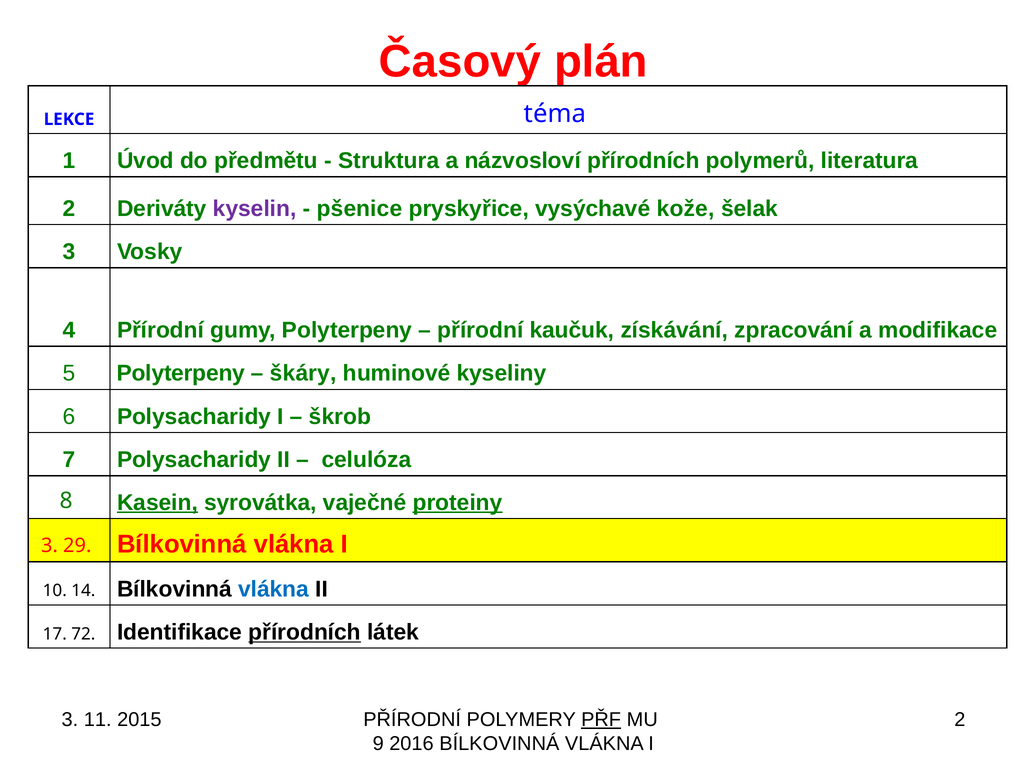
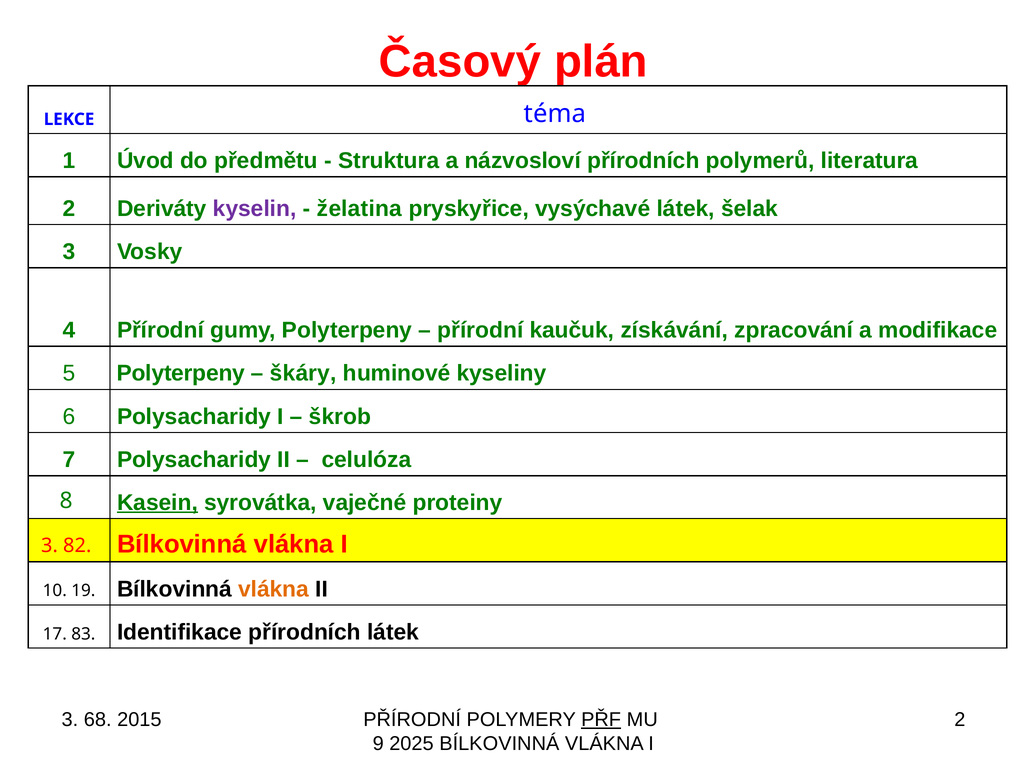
pšenice: pšenice -> želatina (359, 209)
vysýchavé kože: kože -> látek (686, 209)
proteiny underline: present -> none (458, 503)
29: 29 -> 82 (77, 546)
14: 14 -> 19 (83, 591)
vlákna colour: blue -> orange (274, 589)
72: 72 -> 83 (83, 634)
přírodních underline: present -> none (305, 632)
11: 11 -> 68 (98, 720)
2016: 2016 -> 2025 (411, 744)
